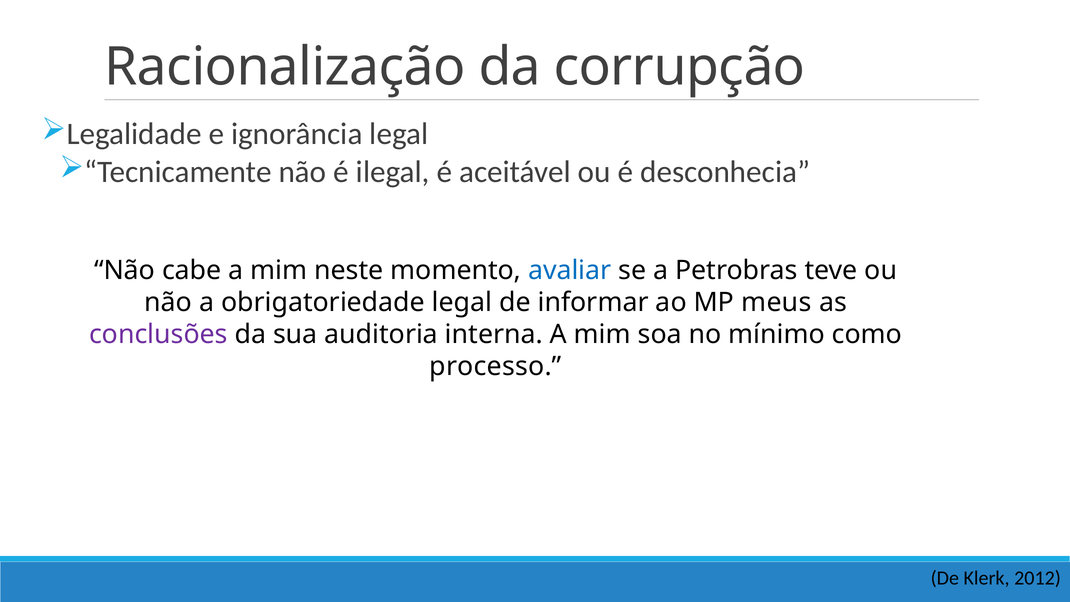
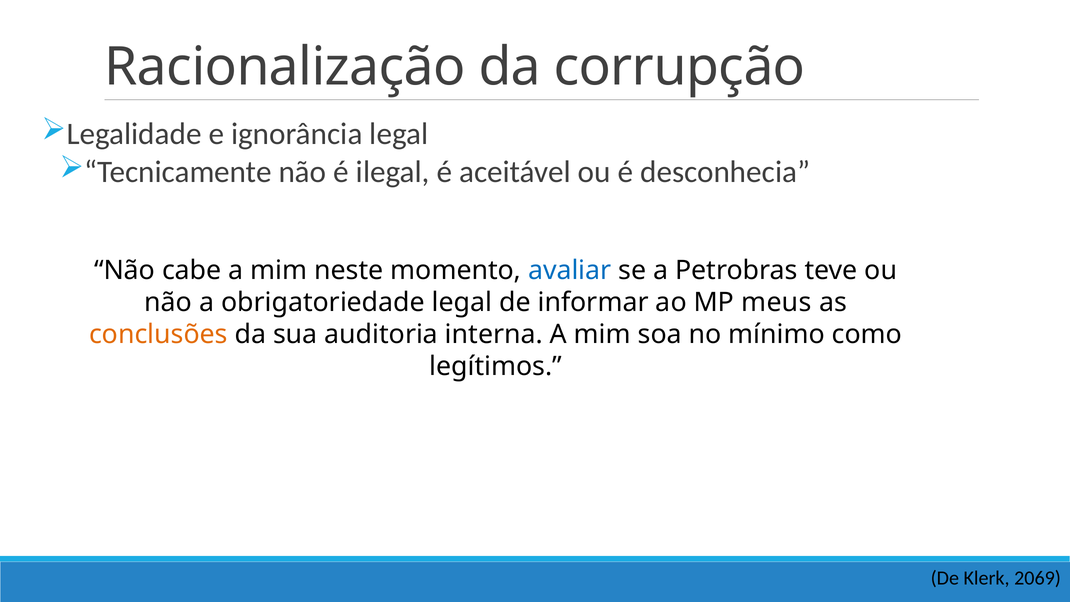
conclusões colour: purple -> orange (158, 334)
processo: processo -> legítimos (496, 366)
2012: 2012 -> 2069 (1038, 578)
